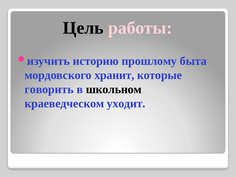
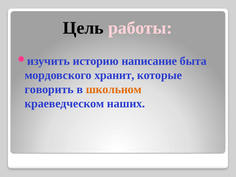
прошлому: прошлому -> написание (149, 61)
школьном colour: black -> orange (114, 89)
уходит: уходит -> наших (126, 103)
